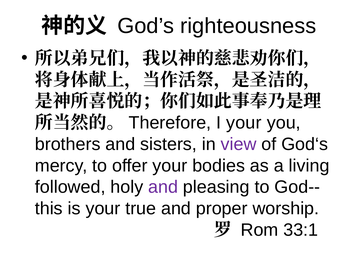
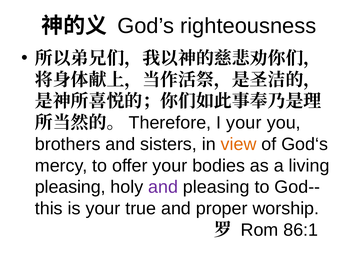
view colour: purple -> orange (239, 144)
followed: followed -> pleasing (70, 187)
33:1: 33:1 -> 86:1 (301, 230)
